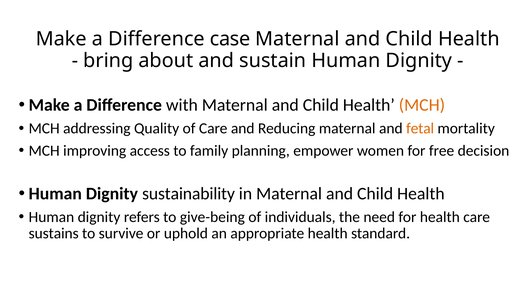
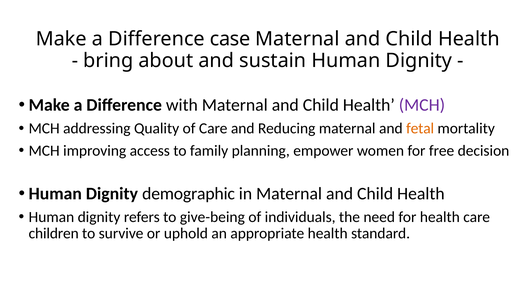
MCH colour: orange -> purple (422, 105)
sustainability: sustainability -> demographic (189, 194)
sustains: sustains -> children (54, 234)
